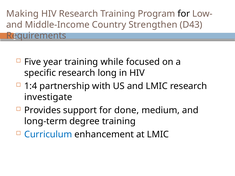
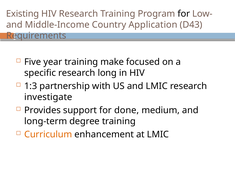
Making: Making -> Existing (23, 14)
Strengthen: Strengthen -> Application (153, 25)
while: while -> make (112, 62)
1:4: 1:4 -> 1:3 (31, 86)
Curriculum colour: blue -> orange (48, 135)
